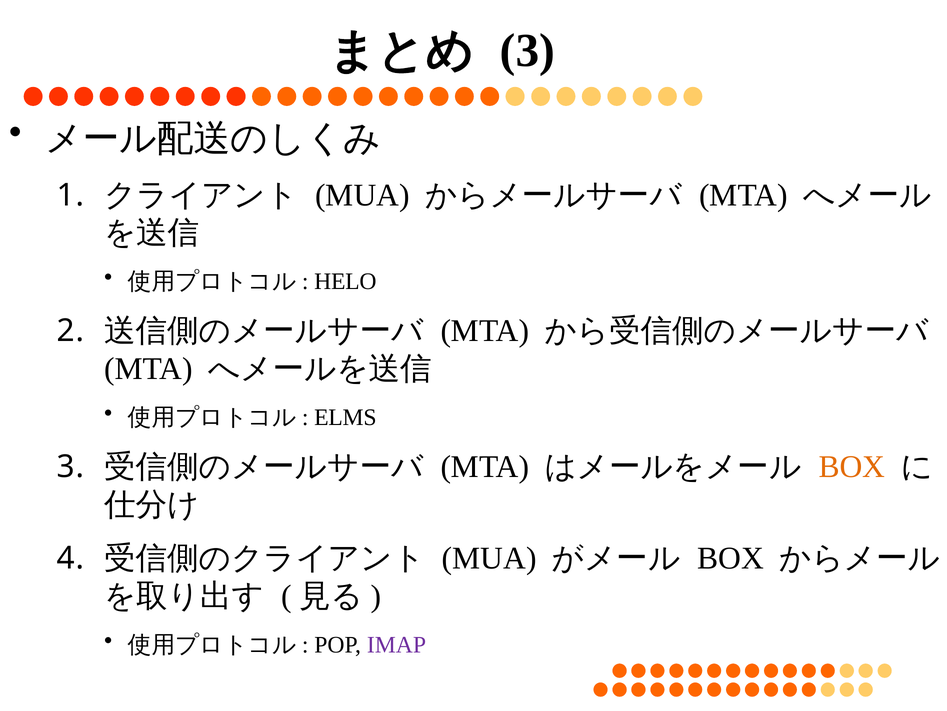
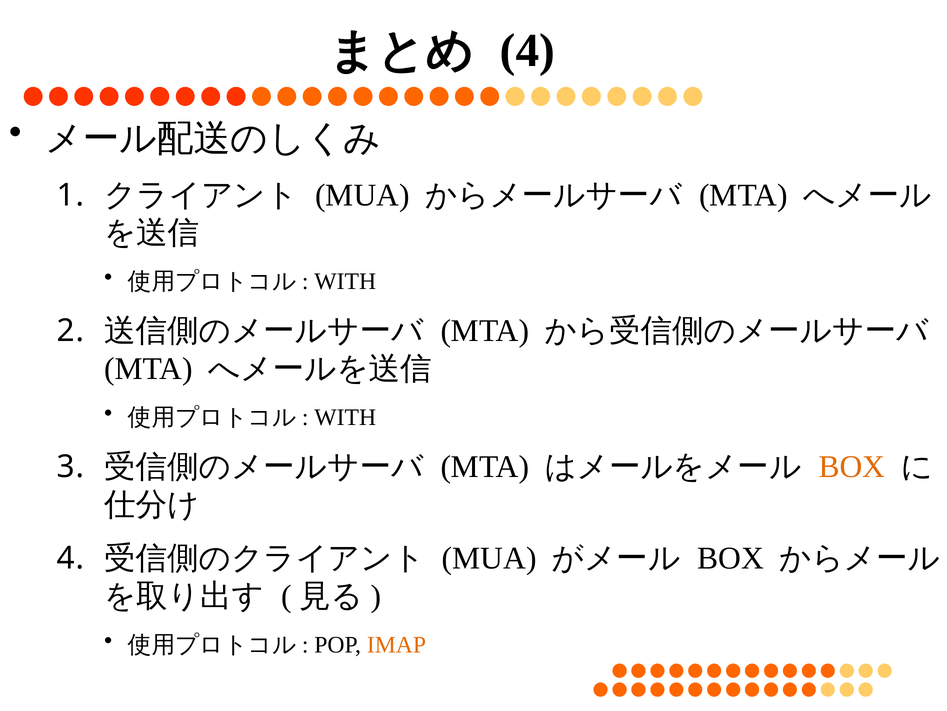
3: 3 -> 4 (527, 51)
HELO: HELO -> WITH (345, 281)
ELMS: ELMS -> WITH (345, 417)
IMAP colour: purple -> orange (397, 644)
